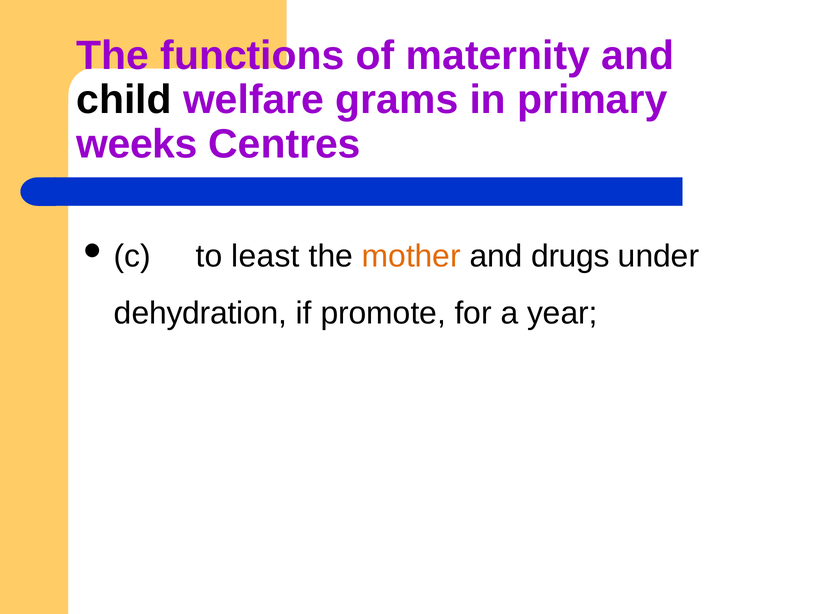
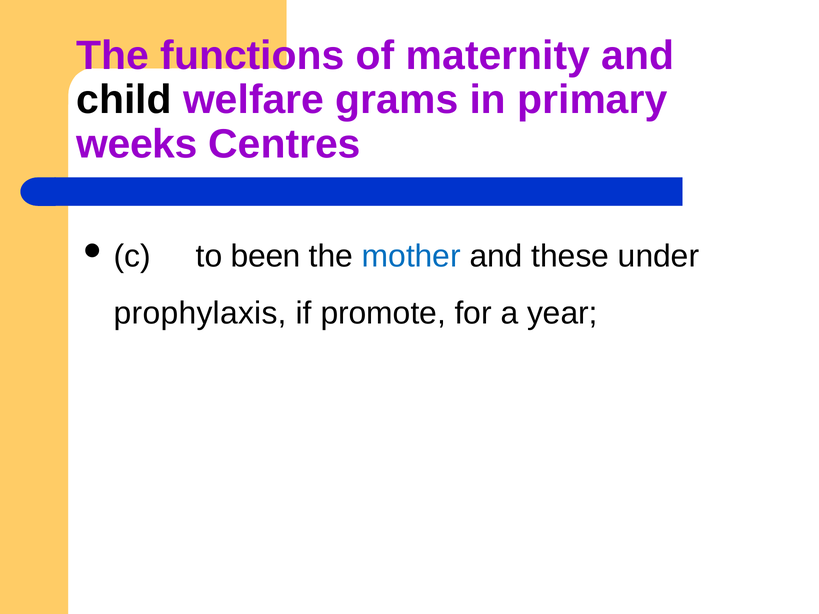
least: least -> been (266, 256)
mother colour: orange -> blue (411, 256)
drugs: drugs -> these (570, 256)
dehydration: dehydration -> prophylaxis (200, 314)
